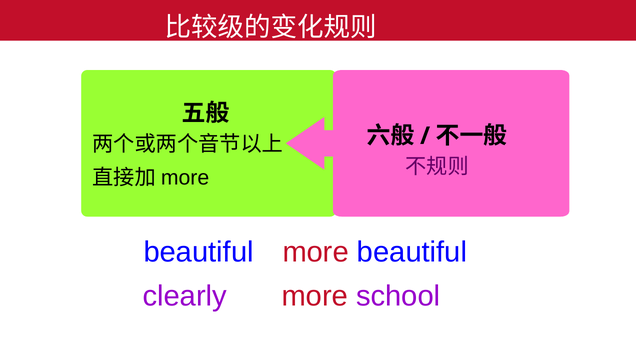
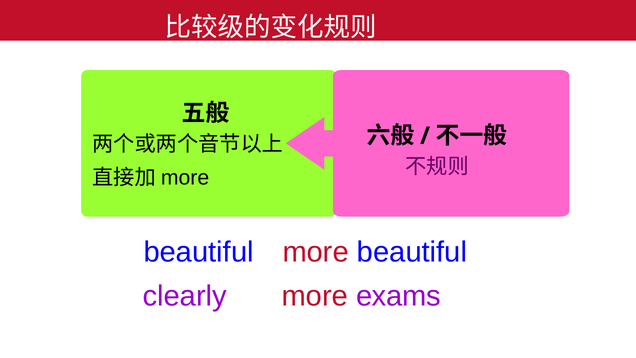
school: school -> exams (398, 296)
